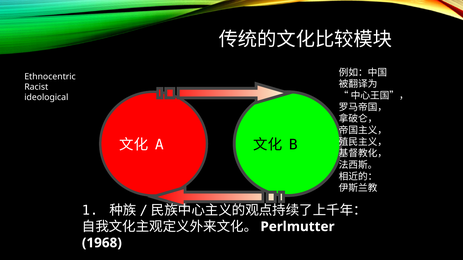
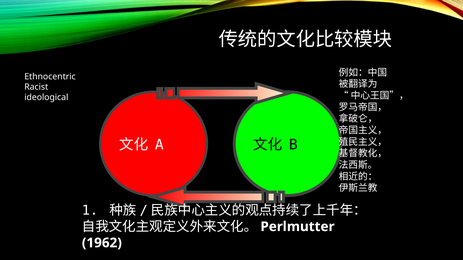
1968: 1968 -> 1962 (102, 243)
